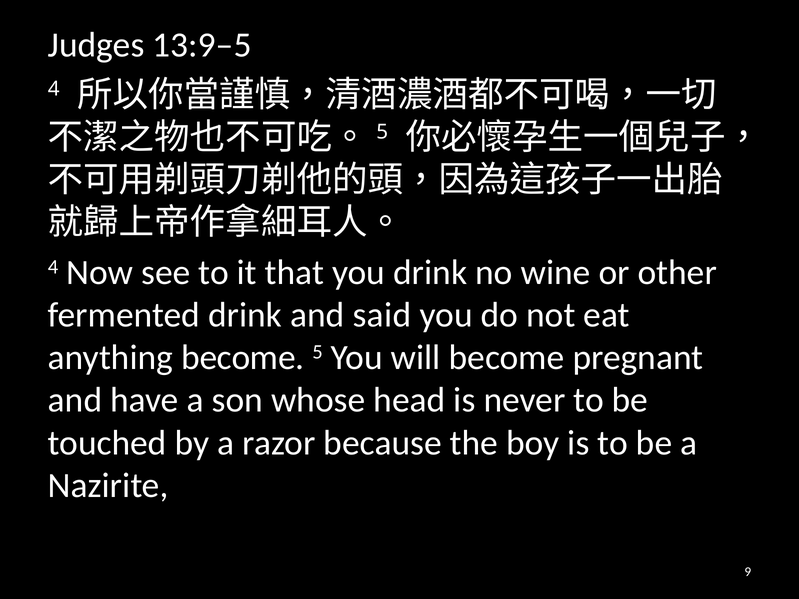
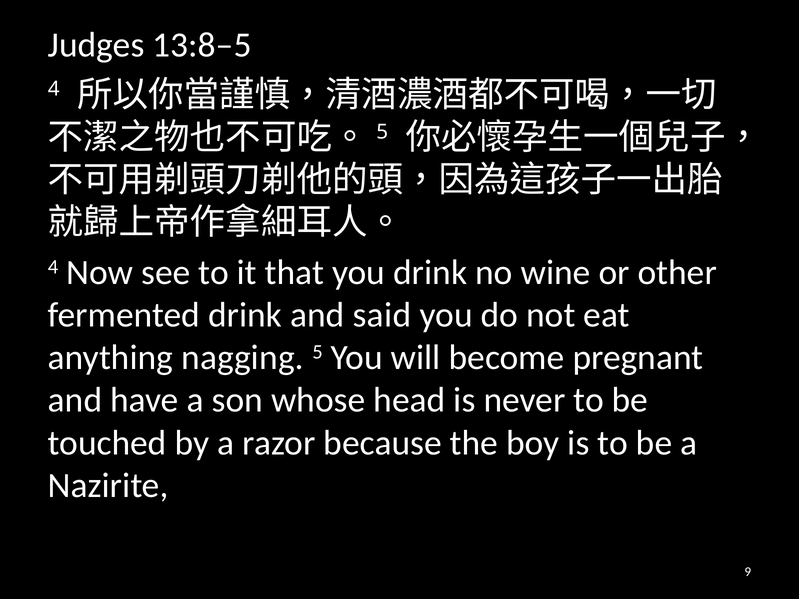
13:9–5: 13:9–5 -> 13:8–5 (202, 45)
anything become: become -> nagging (243, 358)
